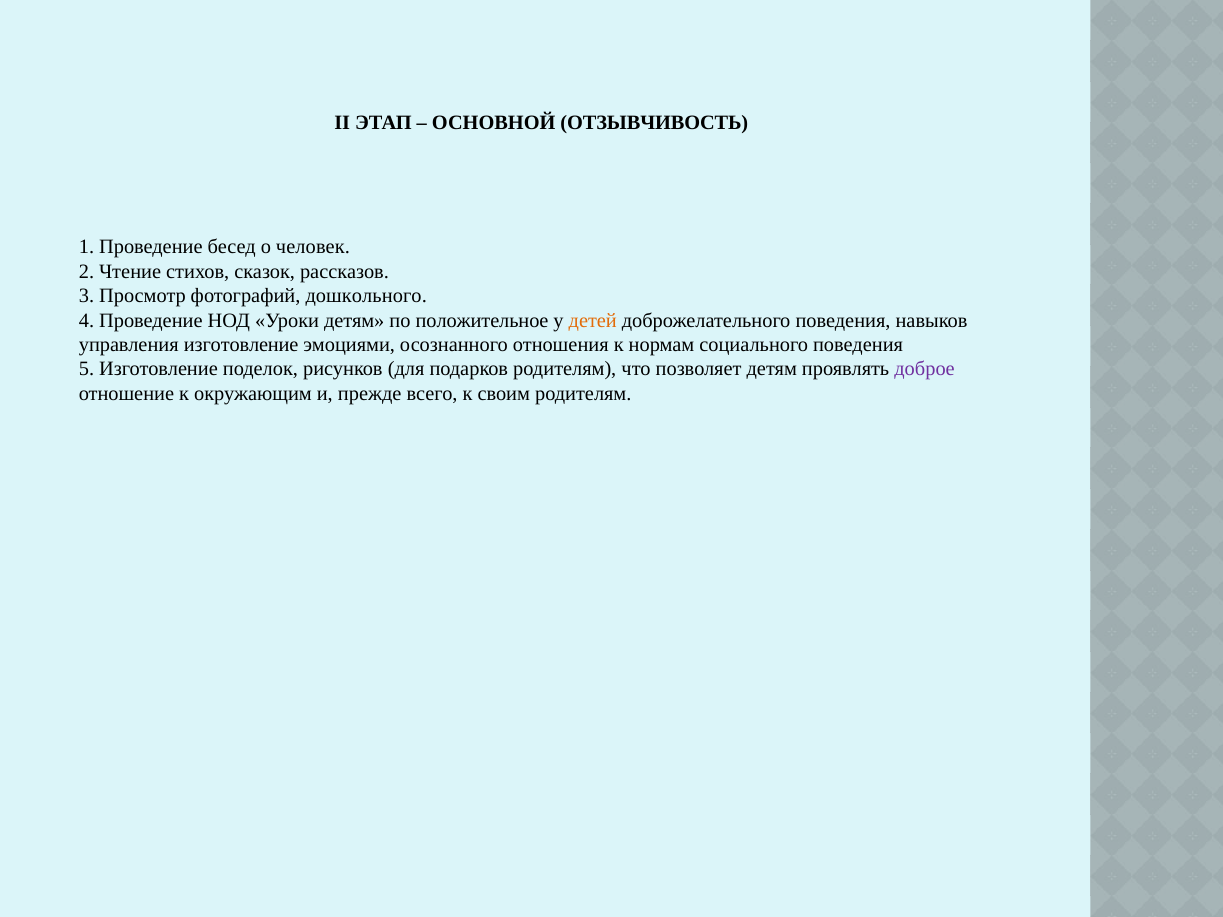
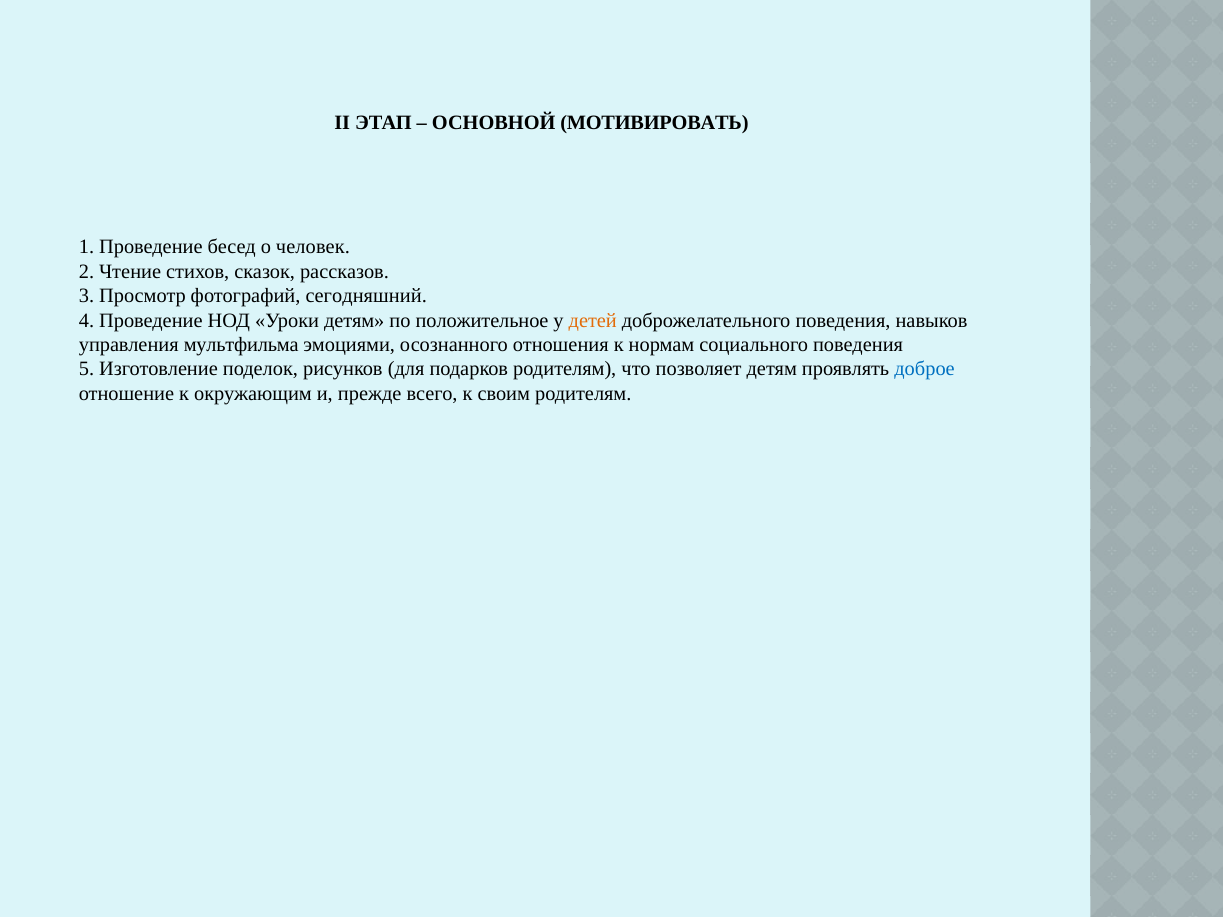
ОТЗЫВЧИВОСТЬ: ОТЗЫВЧИВОСТЬ -> МОТИВИРОВАТЬ (654, 123)
дошкольного: дошкольного -> сегодняшний (366, 296)
управления изготовление: изготовление -> мультфильма (241, 345)
доброе colour: purple -> blue (925, 369)
